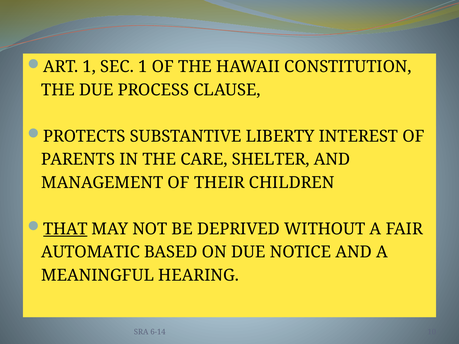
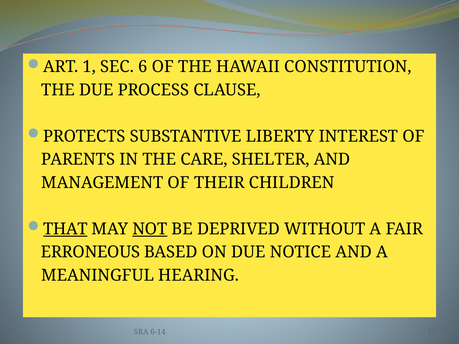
SEC 1: 1 -> 6 (143, 67)
NOT underline: none -> present (150, 229)
AUTOMATIC: AUTOMATIC -> ERRONEOUS (91, 252)
